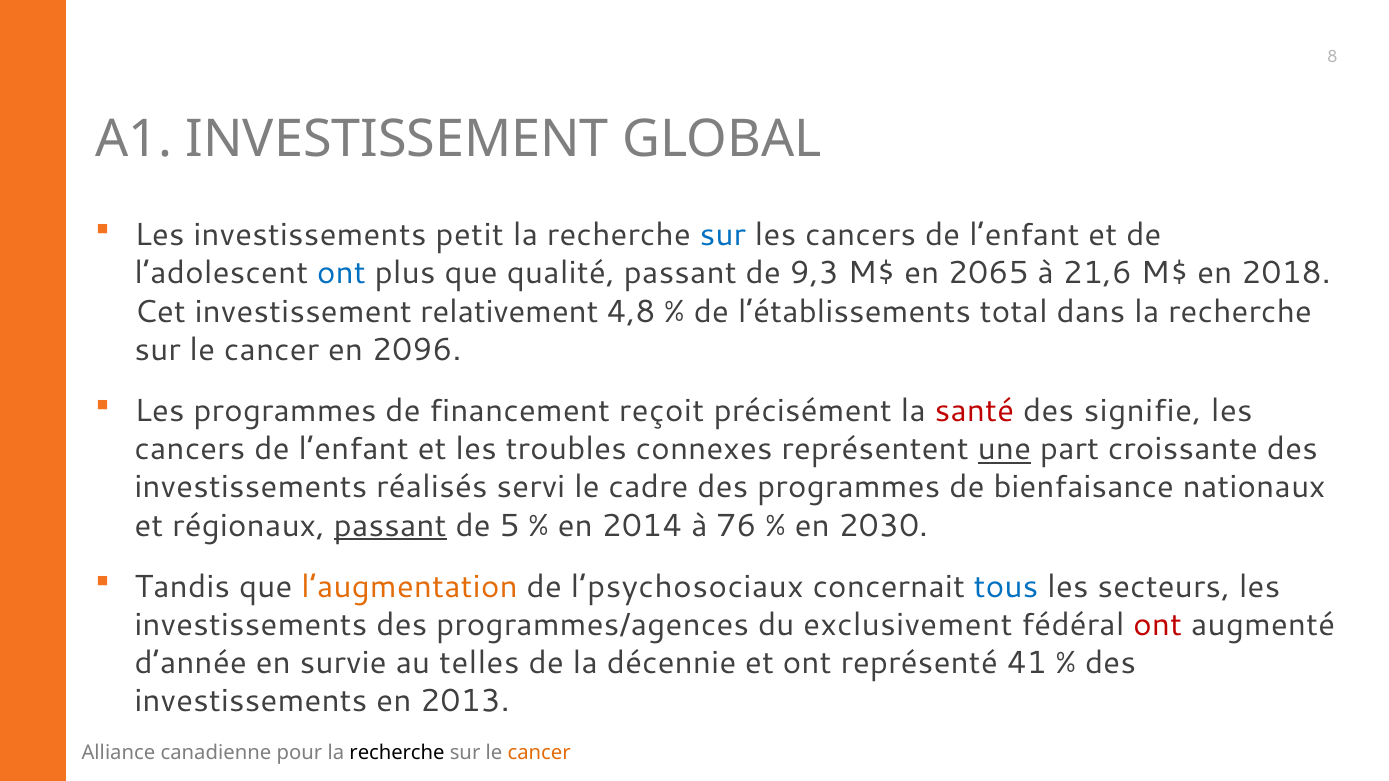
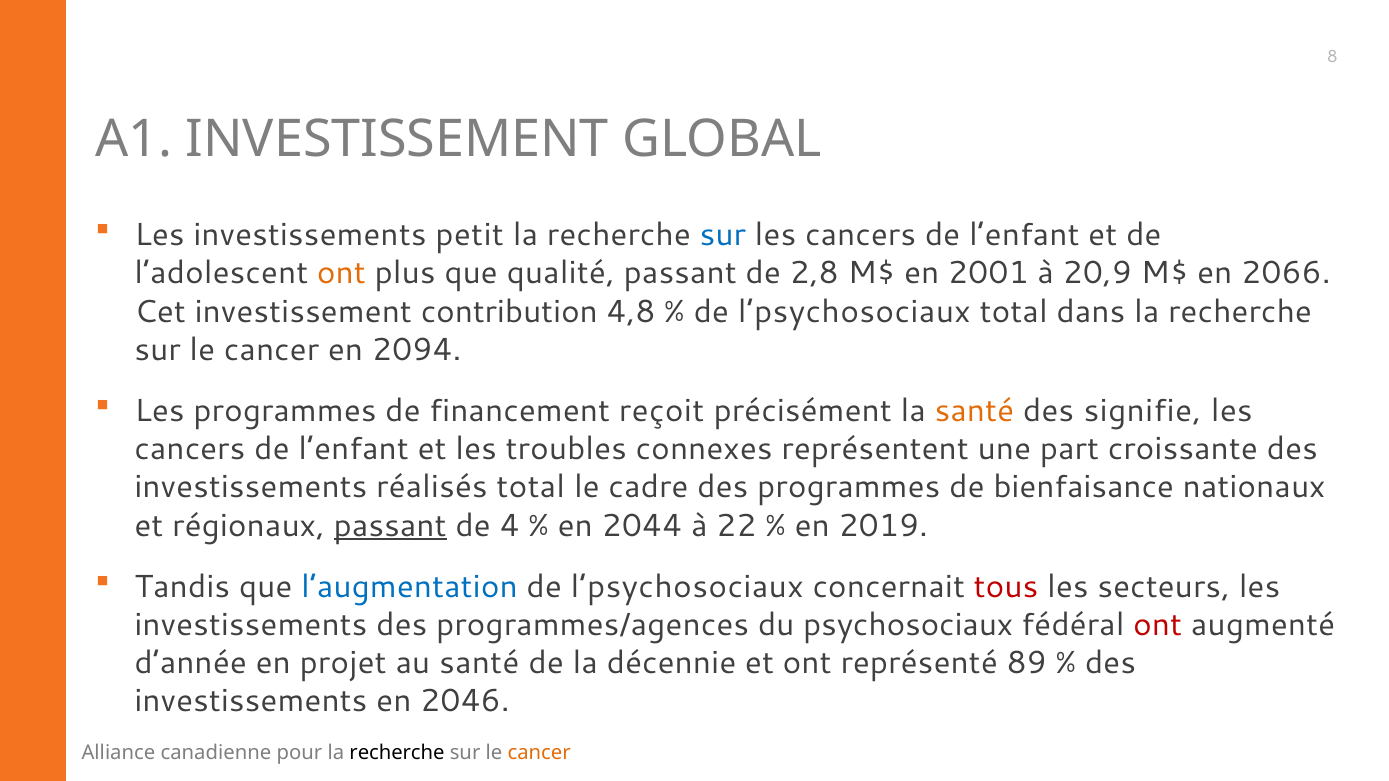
ont colour: blue -> orange (341, 274)
9,3: 9,3 -> 2,8 (814, 274)
2065: 2065 -> 2001 (988, 274)
21,6: 21,6 -> 20,9 (1097, 274)
2018: 2018 -> 2066 (1286, 274)
relativement: relativement -> contribution (509, 312)
l’établissements: l’établissements -> l’psychosociaux (854, 312)
2096: 2096 -> 2094 (417, 350)
santé colour: red -> orange (974, 411)
une underline: present -> none (1004, 449)
réalisés servi: servi -> total (531, 488)
5: 5 -> 4 (510, 526)
2014: 2014 -> 2044 (642, 526)
76: 76 -> 22 (736, 526)
2030: 2030 -> 2019 (883, 526)
l’augmentation colour: orange -> blue (410, 587)
tous colour: blue -> red (1006, 587)
exclusivement: exclusivement -> psychosociaux (908, 625)
survie: survie -> projet (343, 664)
au telles: telles -> santé (479, 664)
41: 41 -> 89 (1027, 664)
2013: 2013 -> 2046 (465, 702)
